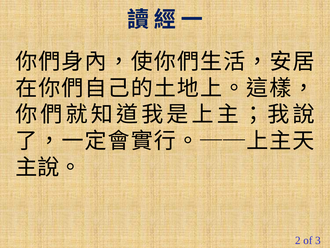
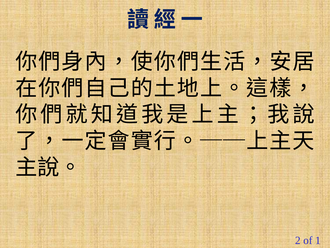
3: 3 -> 1 (318, 240)
